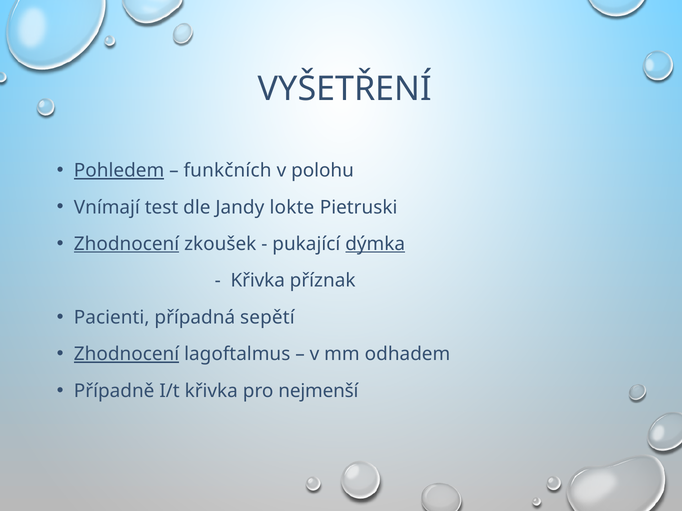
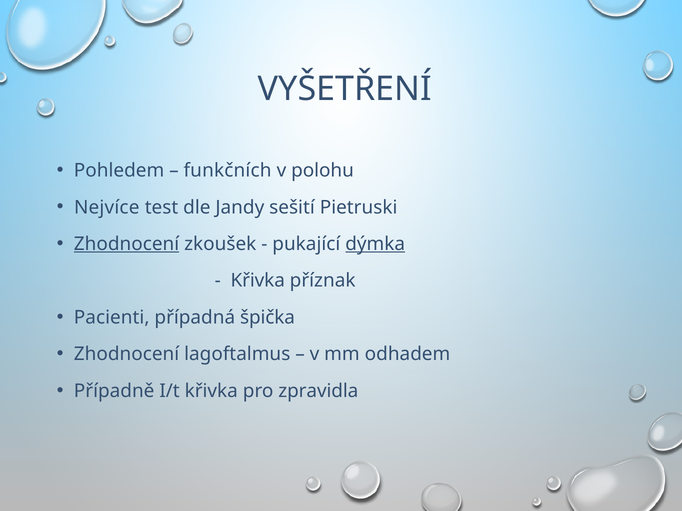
Pohledem underline: present -> none (119, 171)
Vnímají: Vnímají -> Nejvíce (107, 207)
lokte: lokte -> sešití (292, 207)
sepětí: sepětí -> špička (268, 318)
Zhodnocení underline: present -> none (127, 355)
nejmenší: nejmenší -> zpravidla (318, 391)
